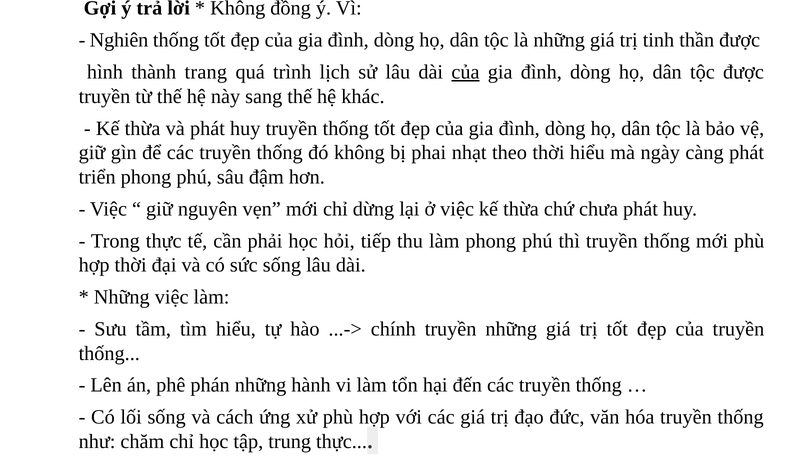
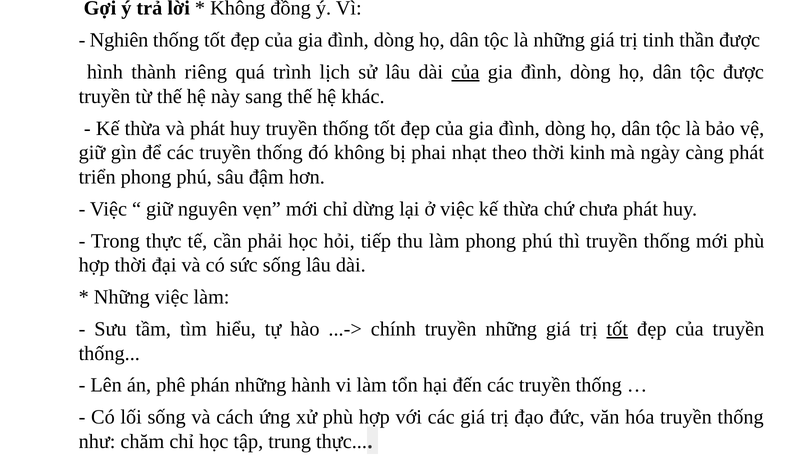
trang: trang -> riêng (206, 72)
thời hiểu: hiểu -> kinh (587, 153)
tốt underline: none -> present (617, 329)
